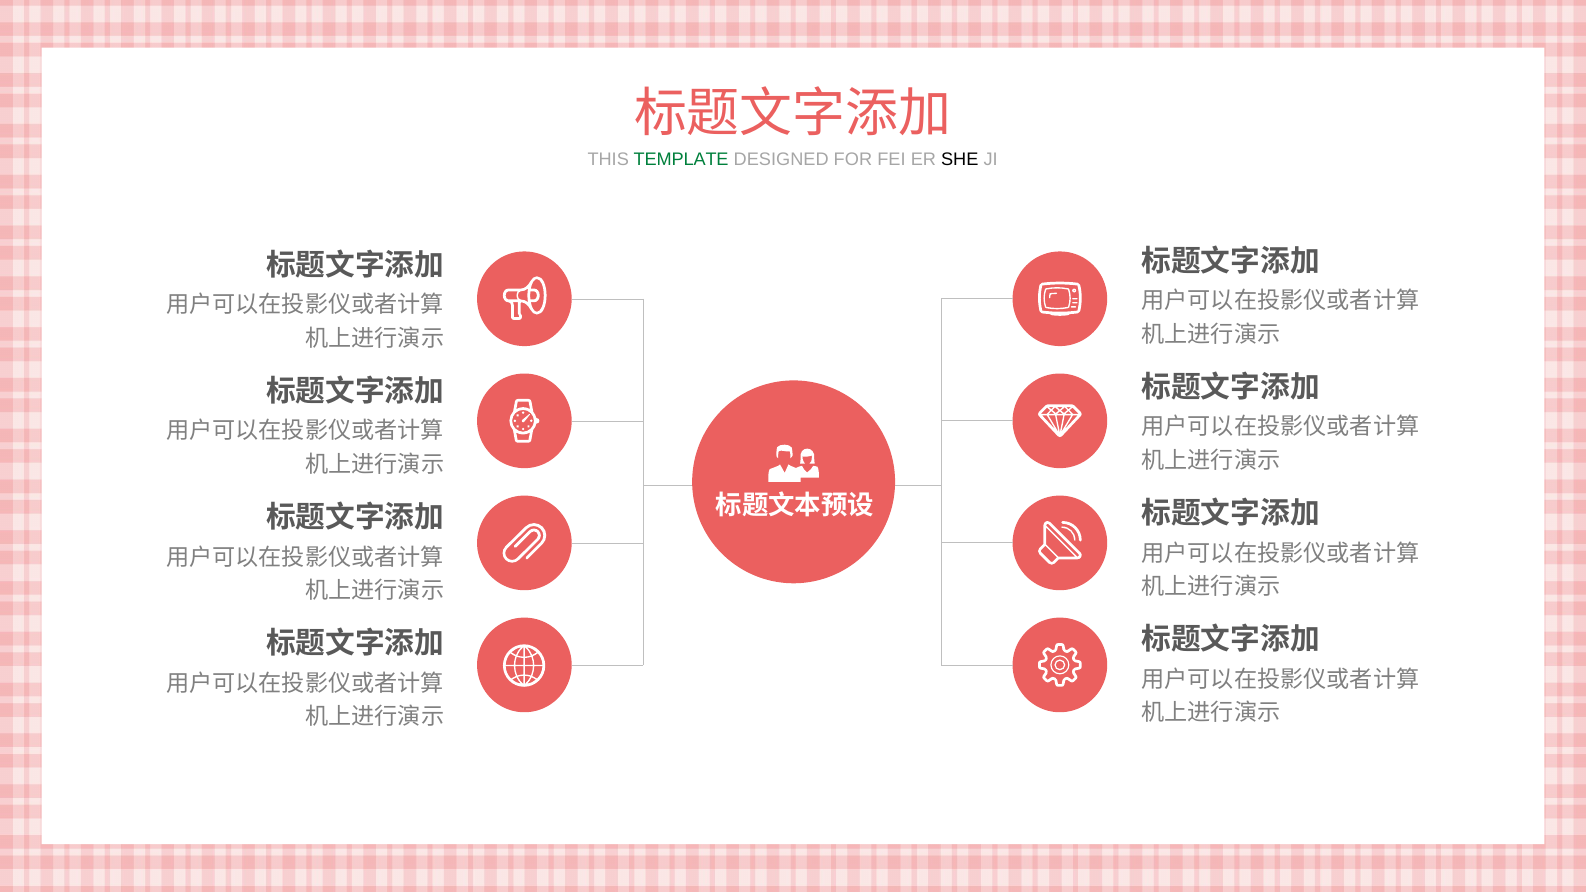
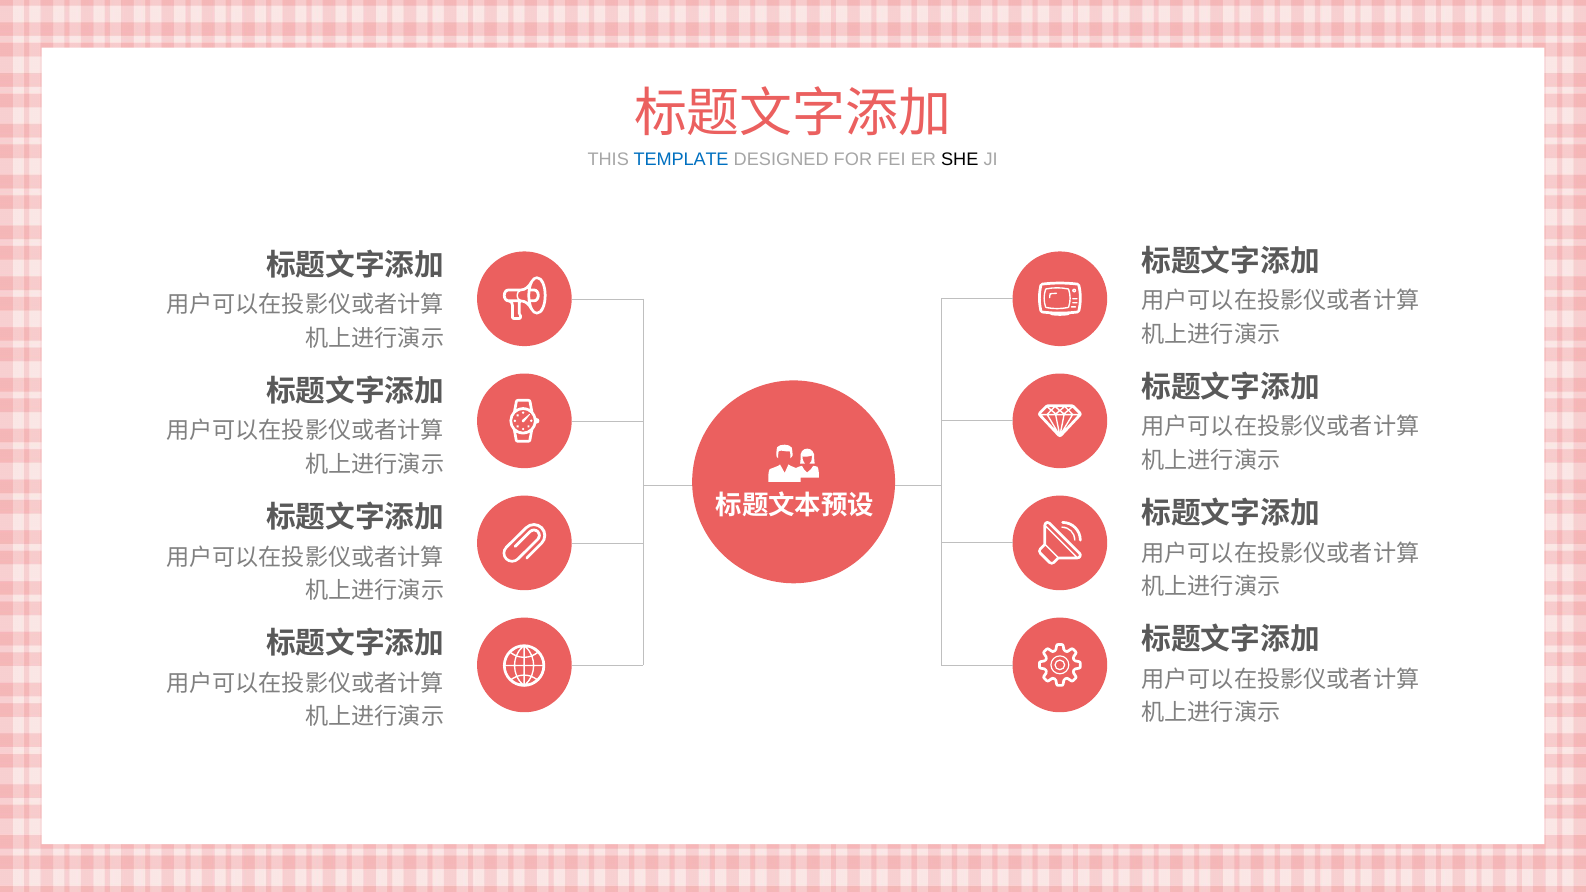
TEMPLATE colour: green -> blue (681, 160)
